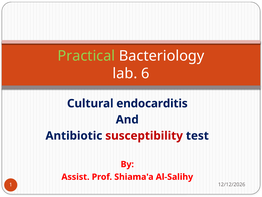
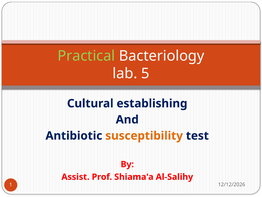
6: 6 -> 5 (145, 73)
endocarditis: endocarditis -> establishing (152, 103)
susceptibility colour: red -> orange (144, 135)
